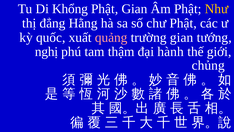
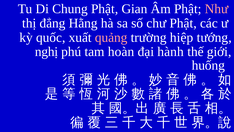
Khổng: Khổng -> Chung (70, 9)
Như colour: yellow -> pink (217, 9)
trường gian: gian -> hiệp (182, 37)
thậm: thậm -> hoàn (121, 52)
chủng: chủng -> huống (208, 65)
